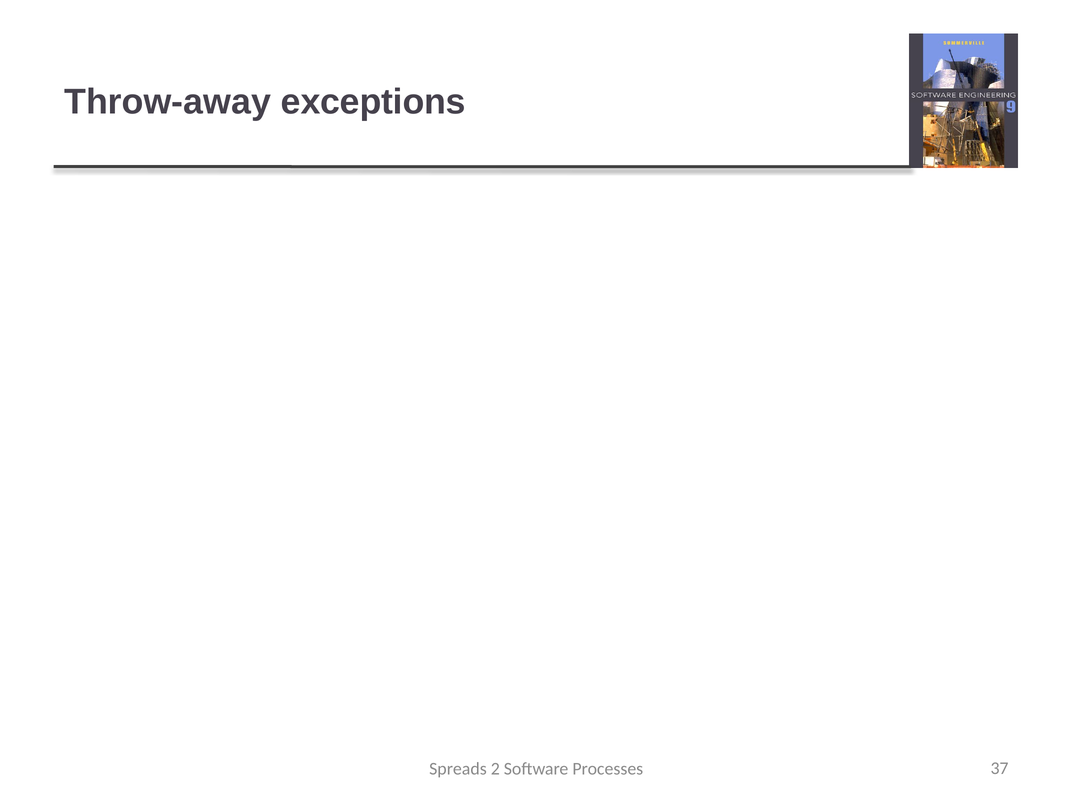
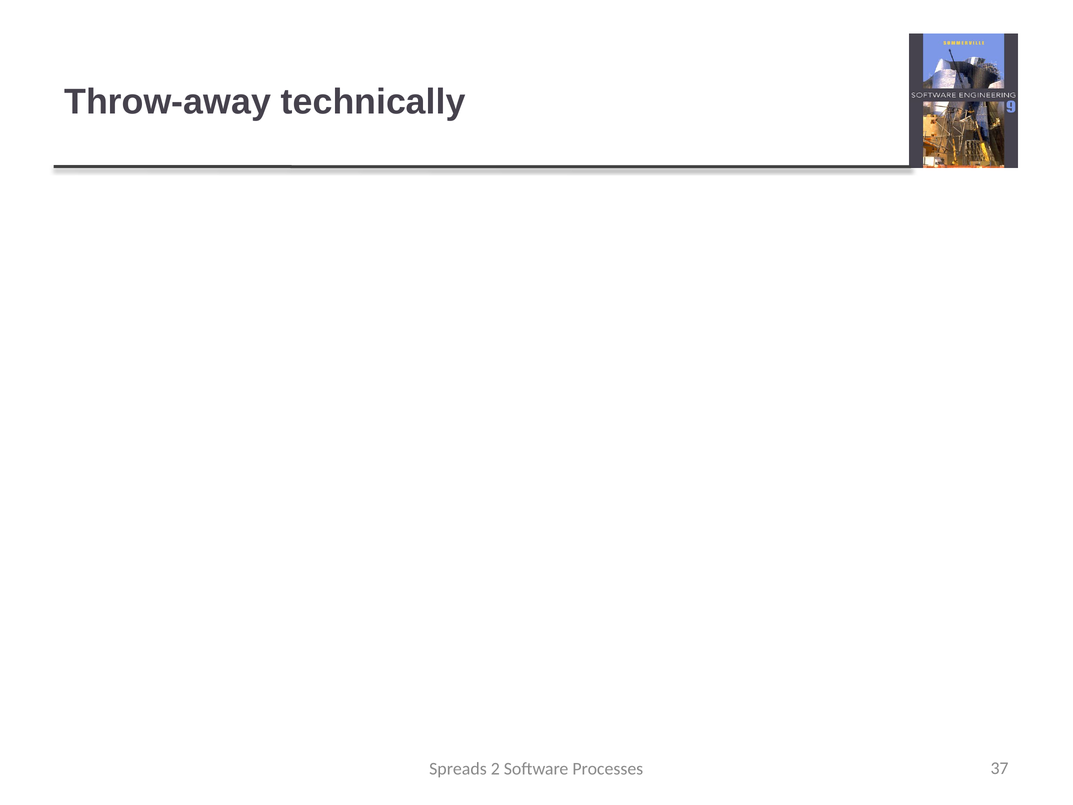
exceptions: exceptions -> technically (373, 102)
